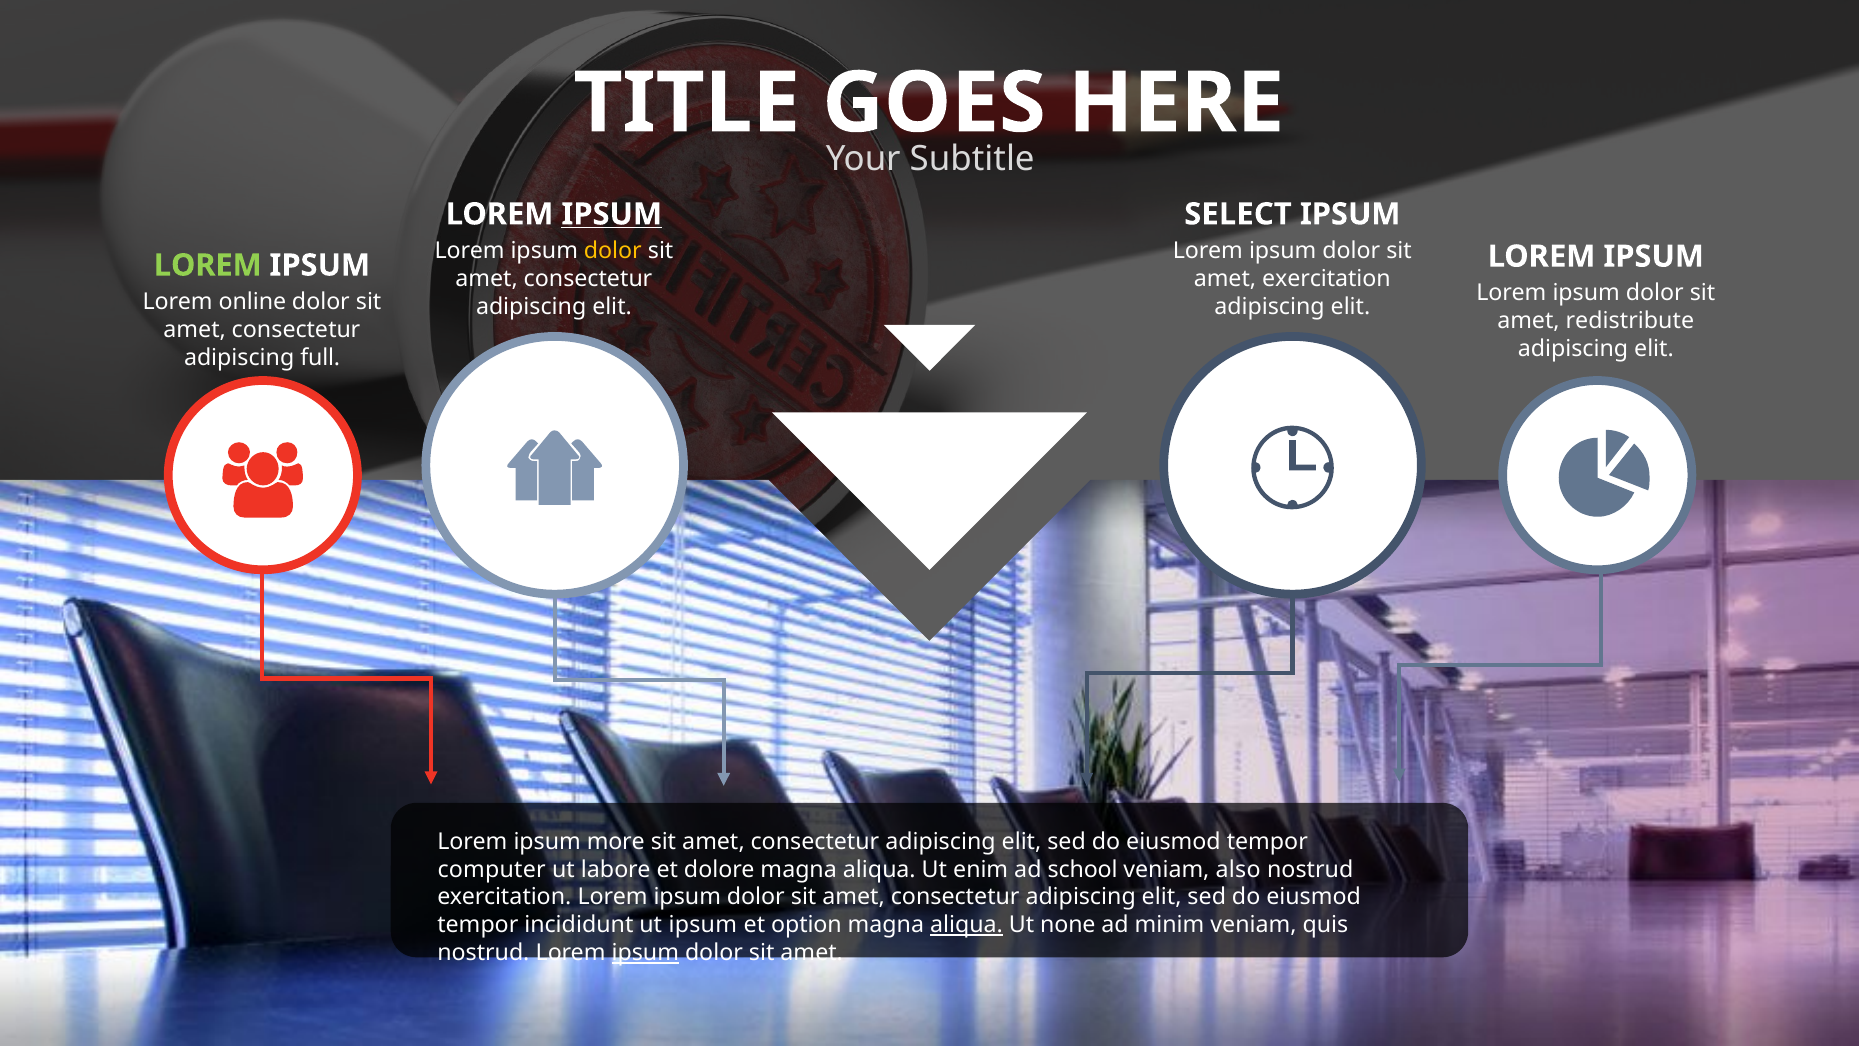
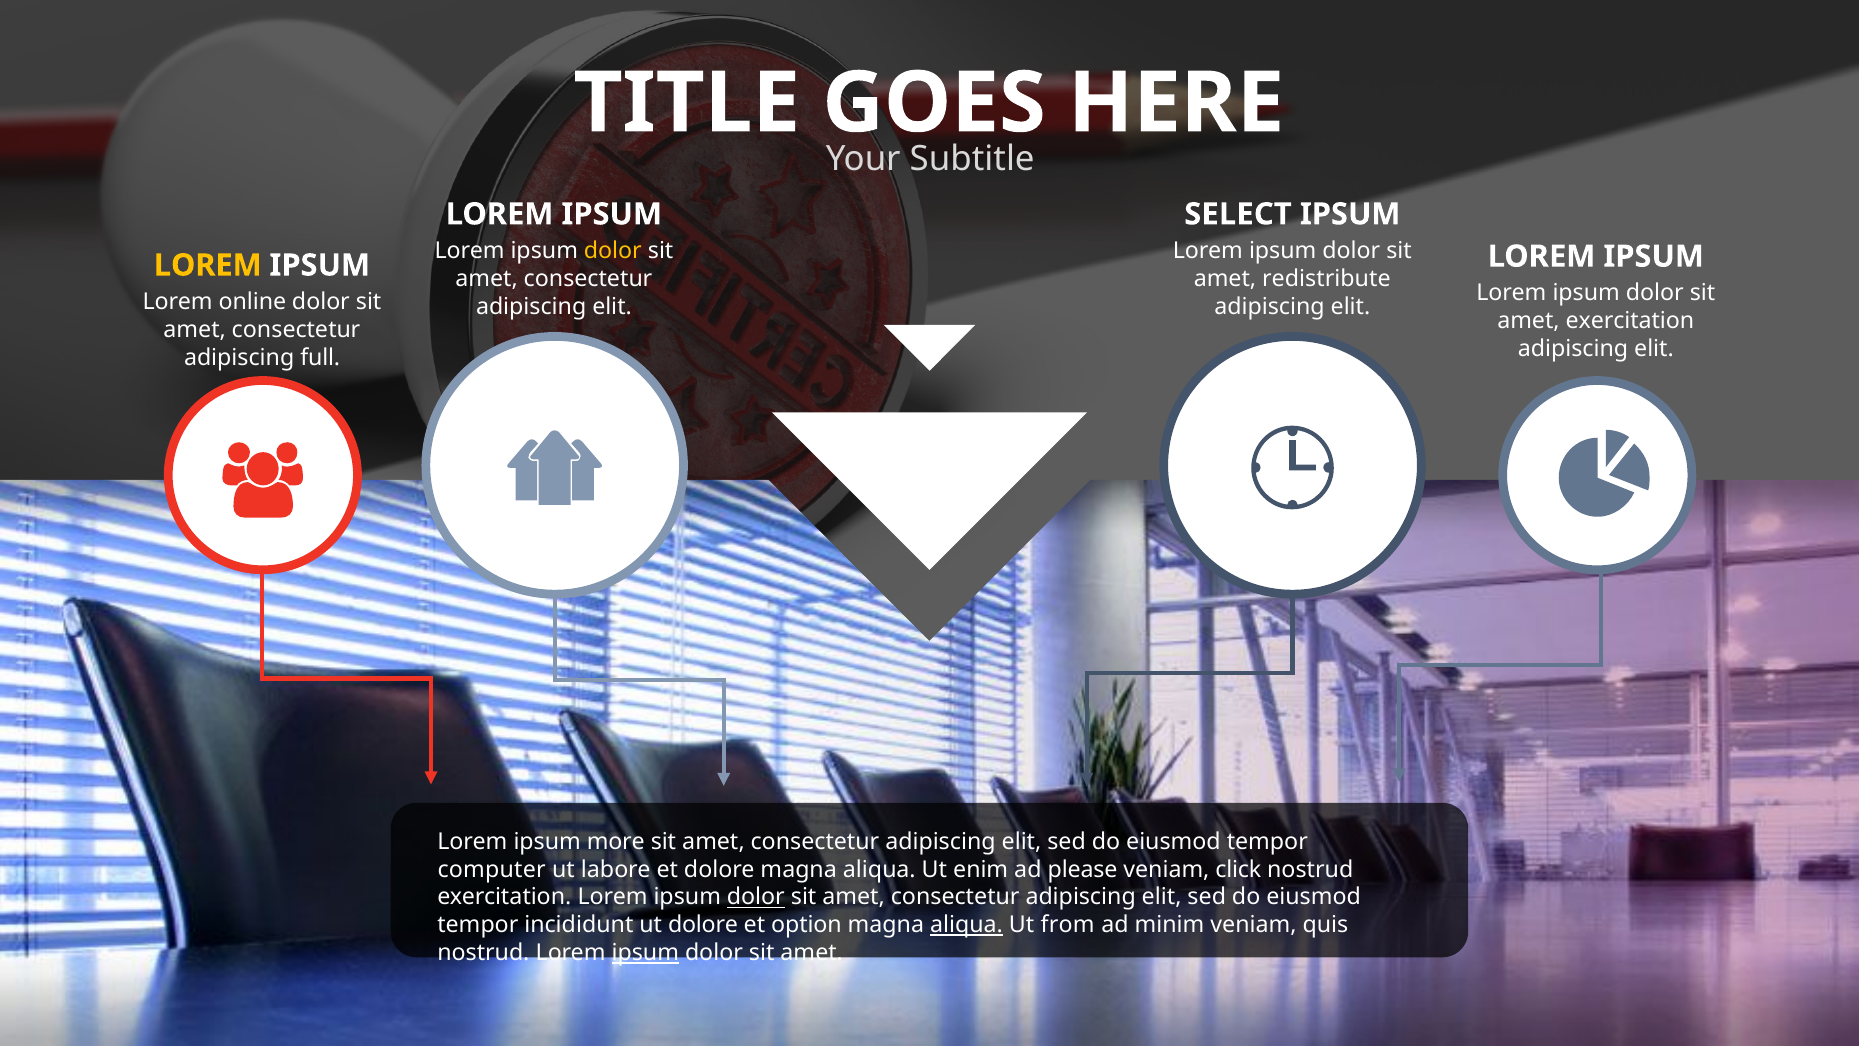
IPSUM underline: present -> none (612, 214)
LOREM colour: light green -> yellow (208, 265)
amet exercitation: exercitation -> redistribute (1326, 279)
amet redistribute: redistribute -> exercitation (1630, 321)
school: school -> please (1083, 869)
also: also -> click (1238, 869)
dolor underline: none -> present (756, 897)
ut ipsum: ipsum -> dolore (703, 925)
none: none -> from (1068, 925)
